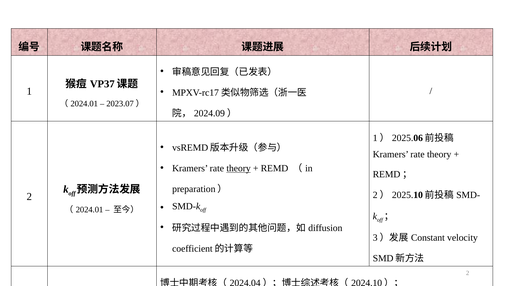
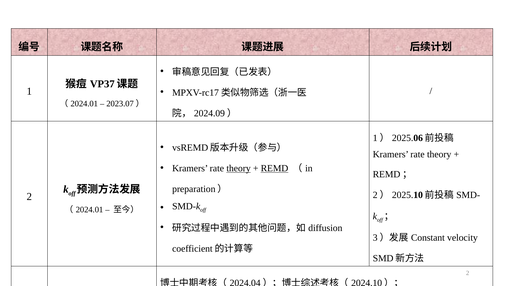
REMD underline: none -> present (275, 168)
